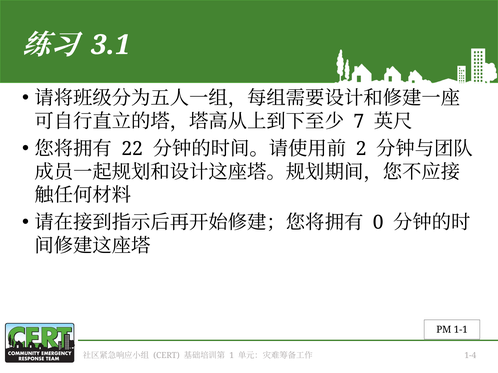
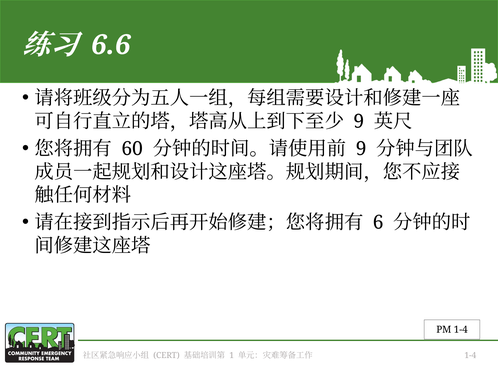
3.1: 3.1 -> 6.6 (111, 45)
7: 7 -> 9 (359, 122)
22: 22 -> 60 (132, 149)
2: 2 -> 9 (361, 149)
0: 0 -> 6 (378, 223)
PM 1-1: 1-1 -> 1-4 (461, 330)
